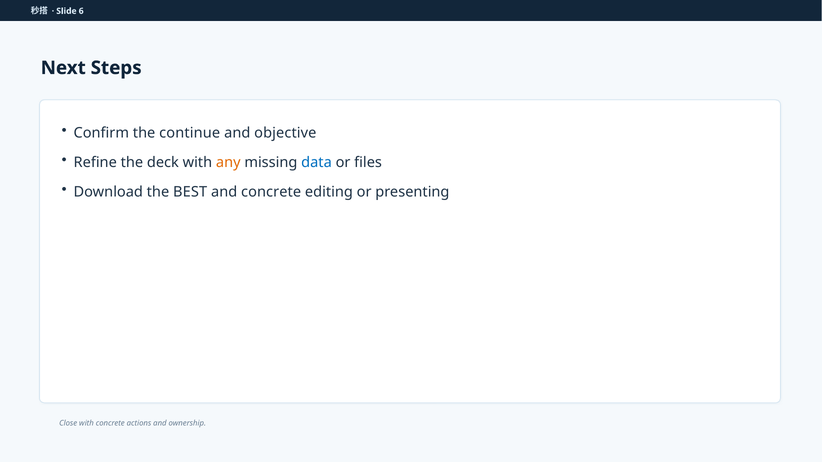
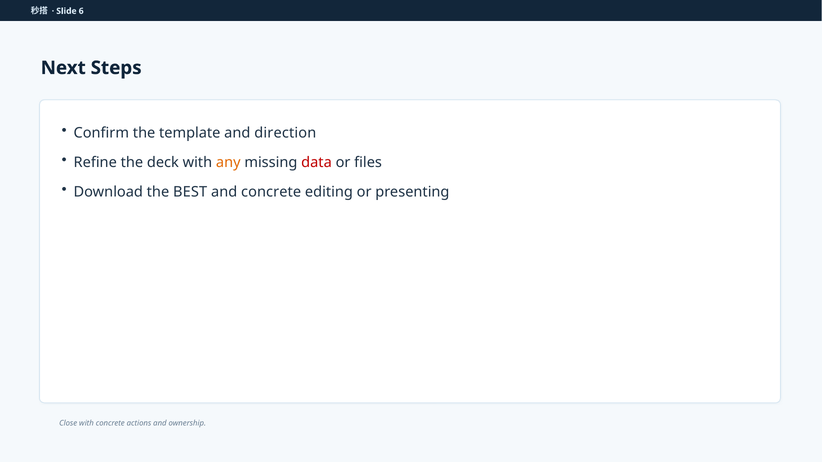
continue: continue -> template (190, 133)
objective: objective -> direction (285, 133)
data colour: blue -> red (317, 162)
